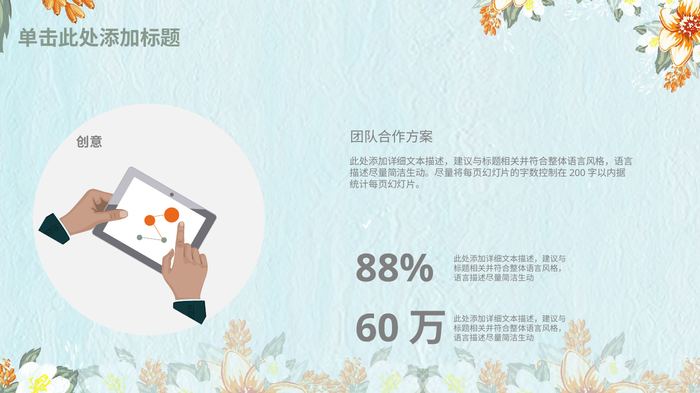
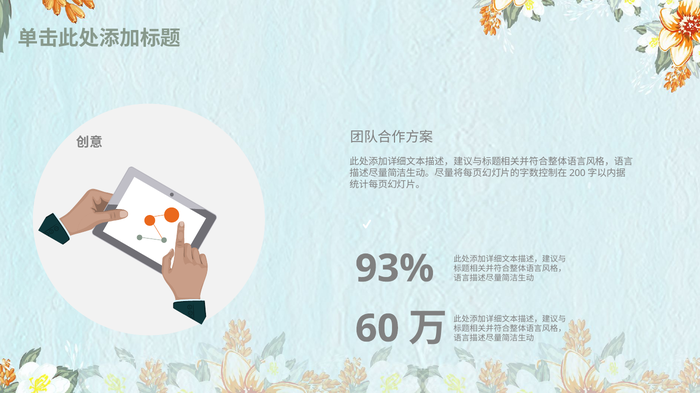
88%: 88% -> 93% (395, 269)
